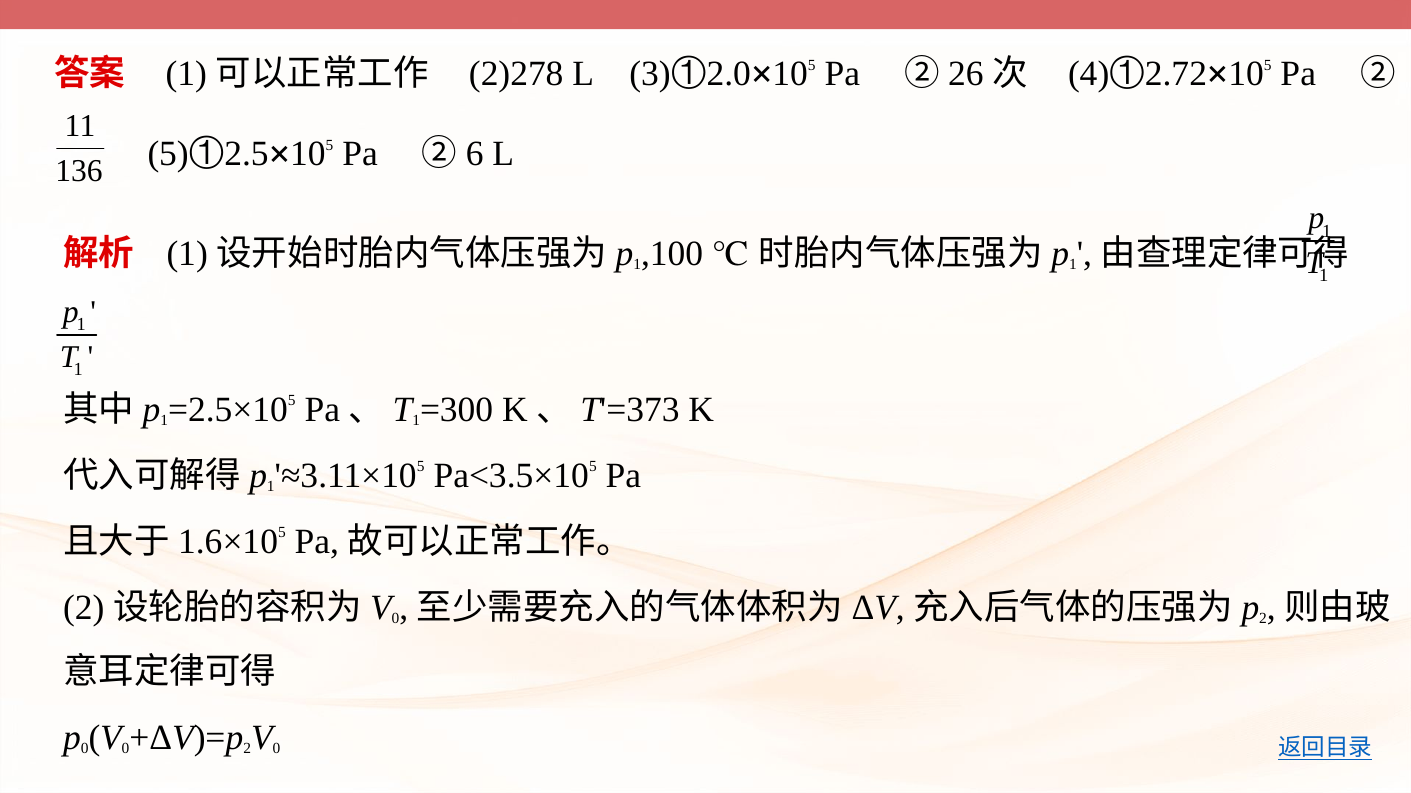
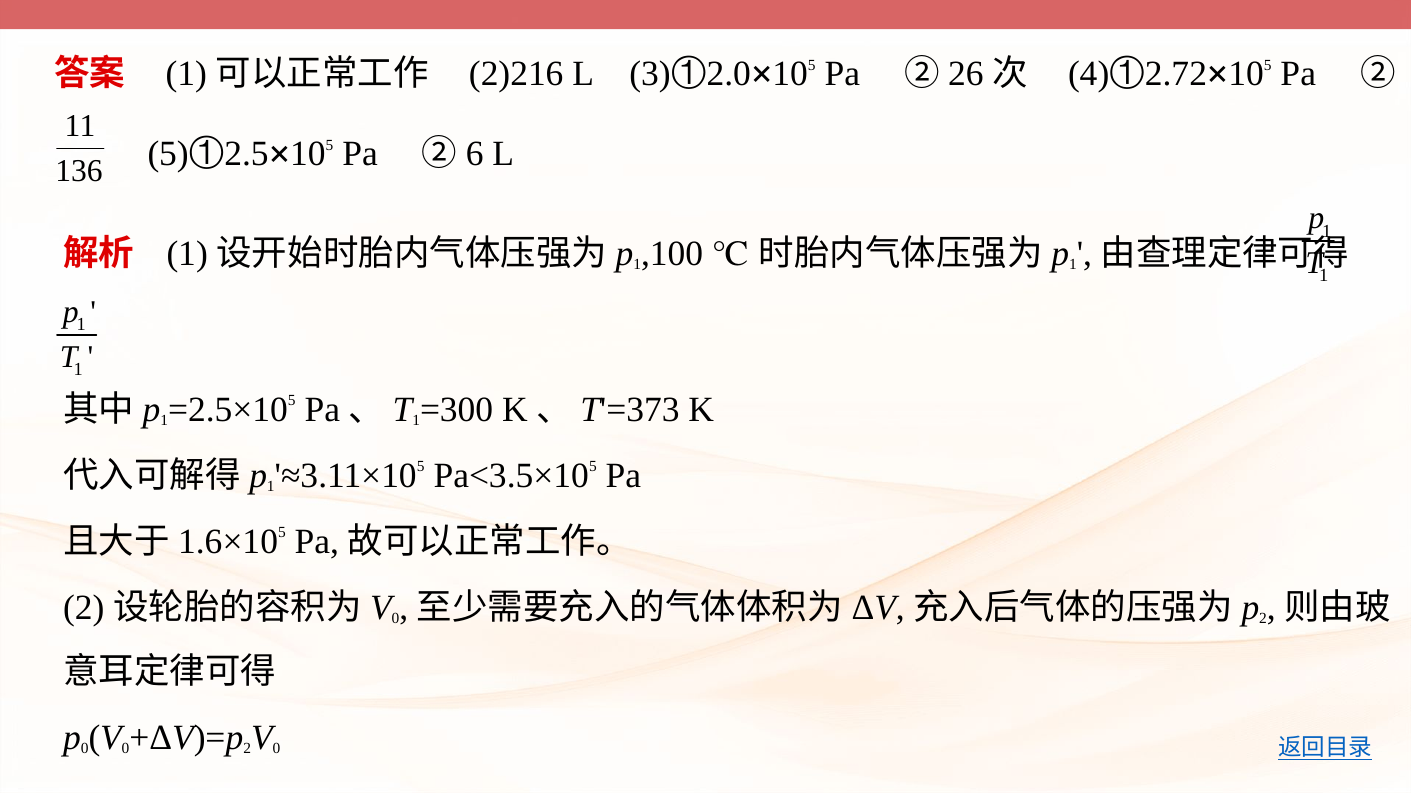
2)278: 2)278 -> 2)216 (516, 74)
